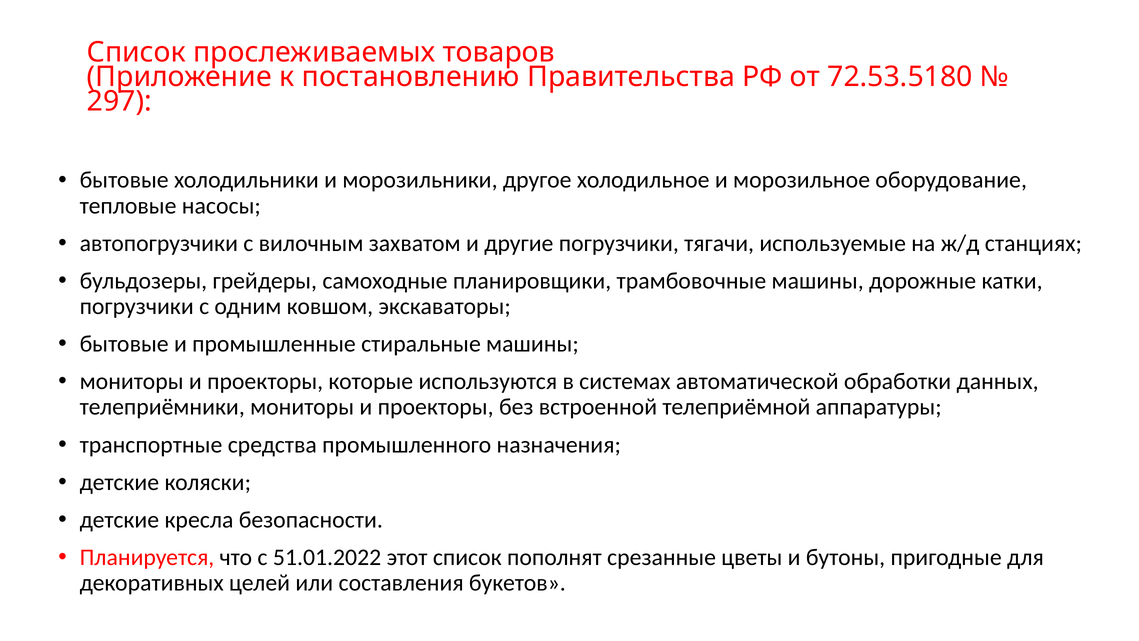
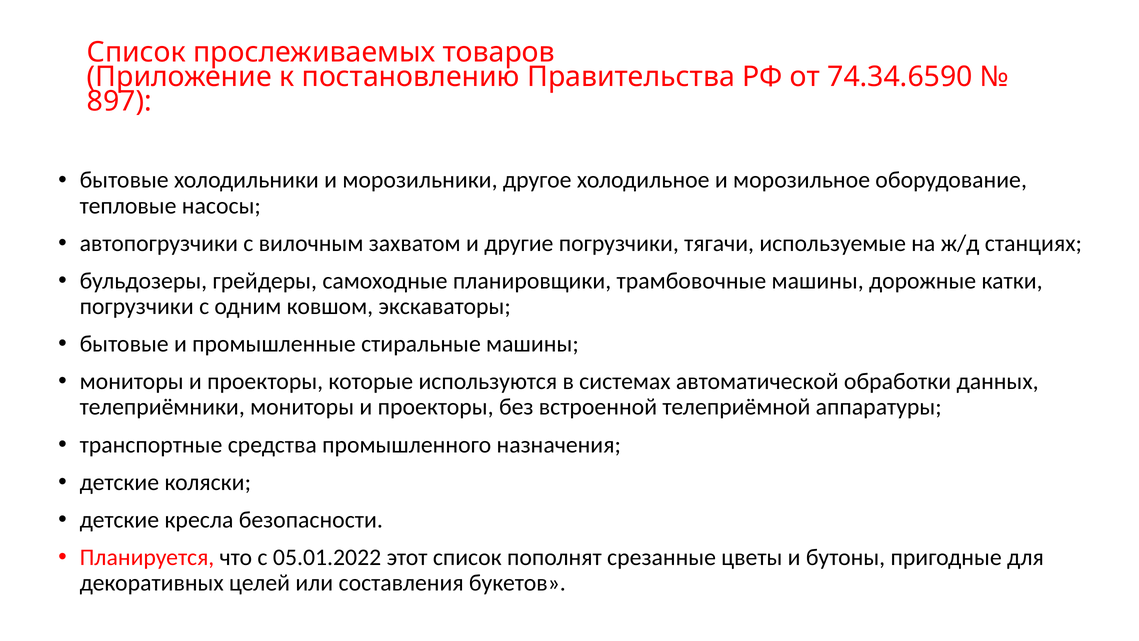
72.53.5180: 72.53.5180 -> 74.34.6590 (900, 77)
297: 297 -> 897 (119, 101)
51.01.2022: 51.01.2022 -> 05.01.2022 (327, 557)
